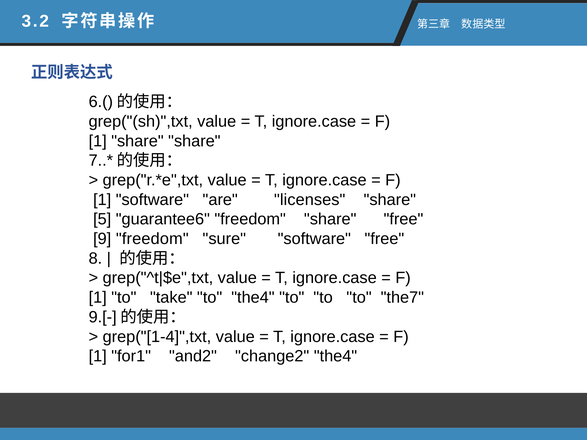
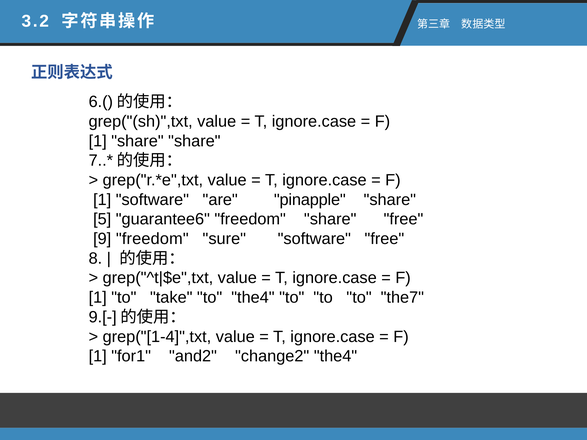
licenses: licenses -> pinapple (310, 200)
